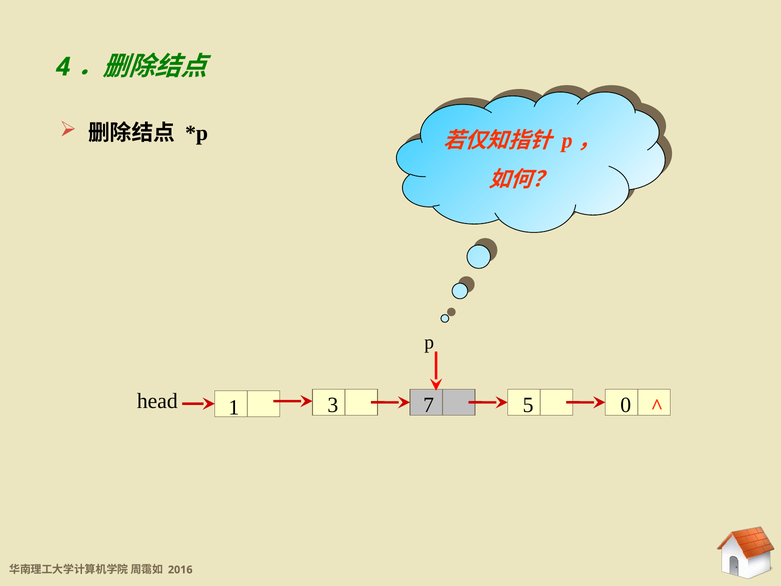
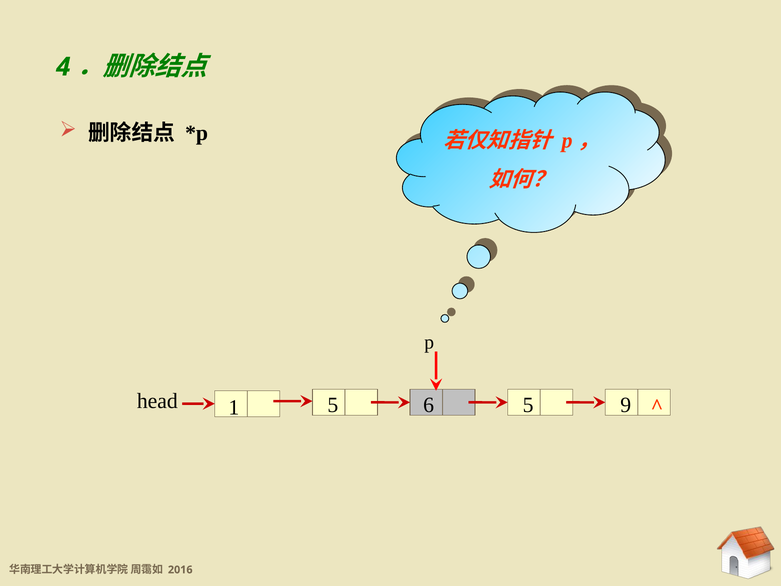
7: 7 -> 6 (429, 405)
0: 0 -> 9 (626, 405)
1 3: 3 -> 5 (333, 405)
